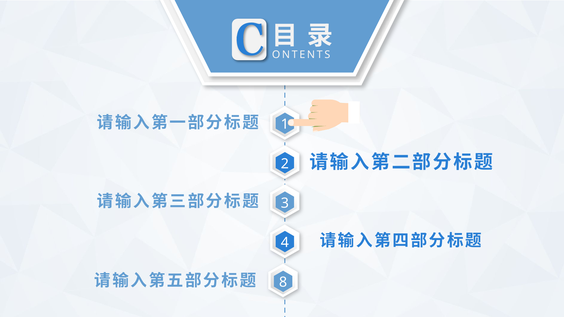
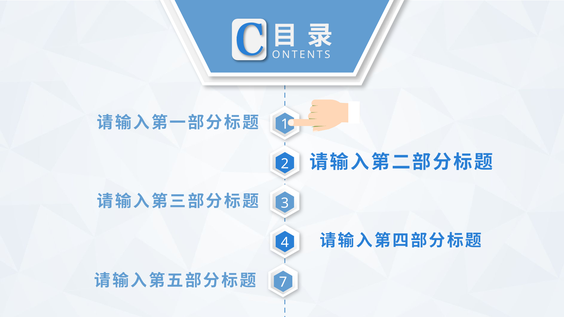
8: 8 -> 7 (283, 283)
